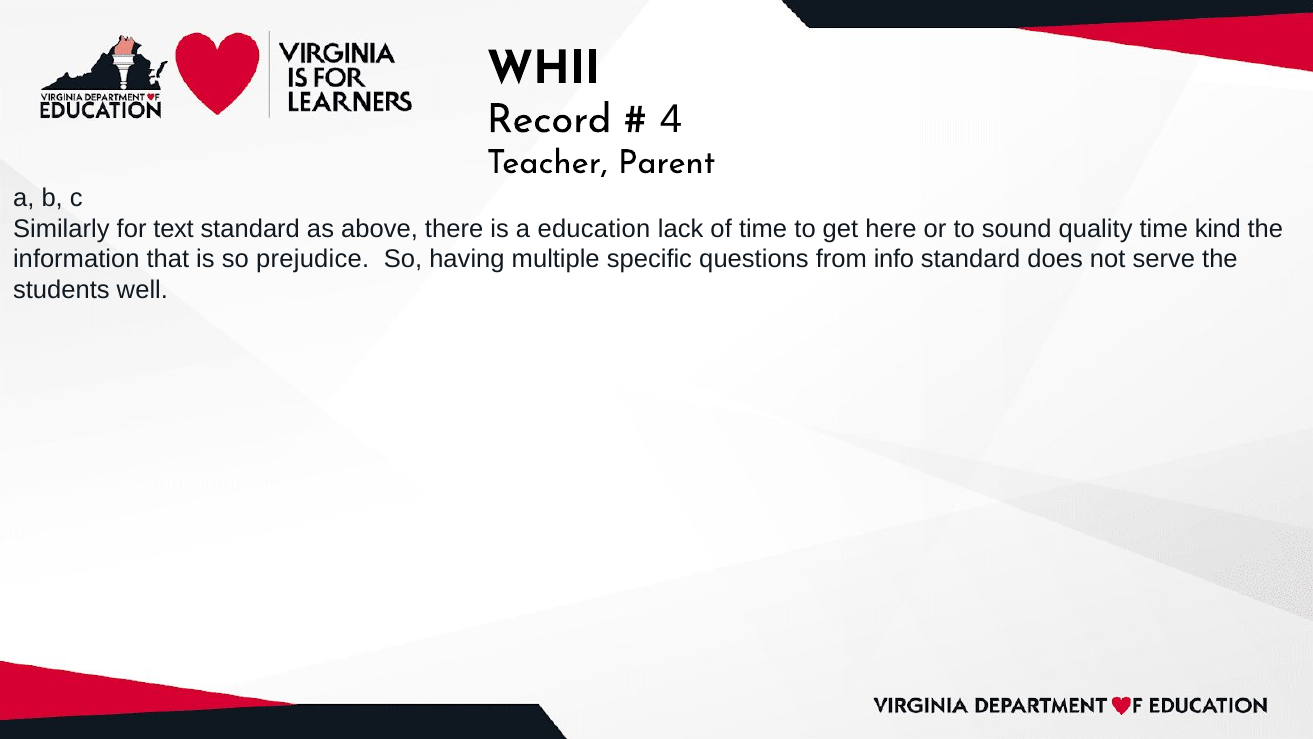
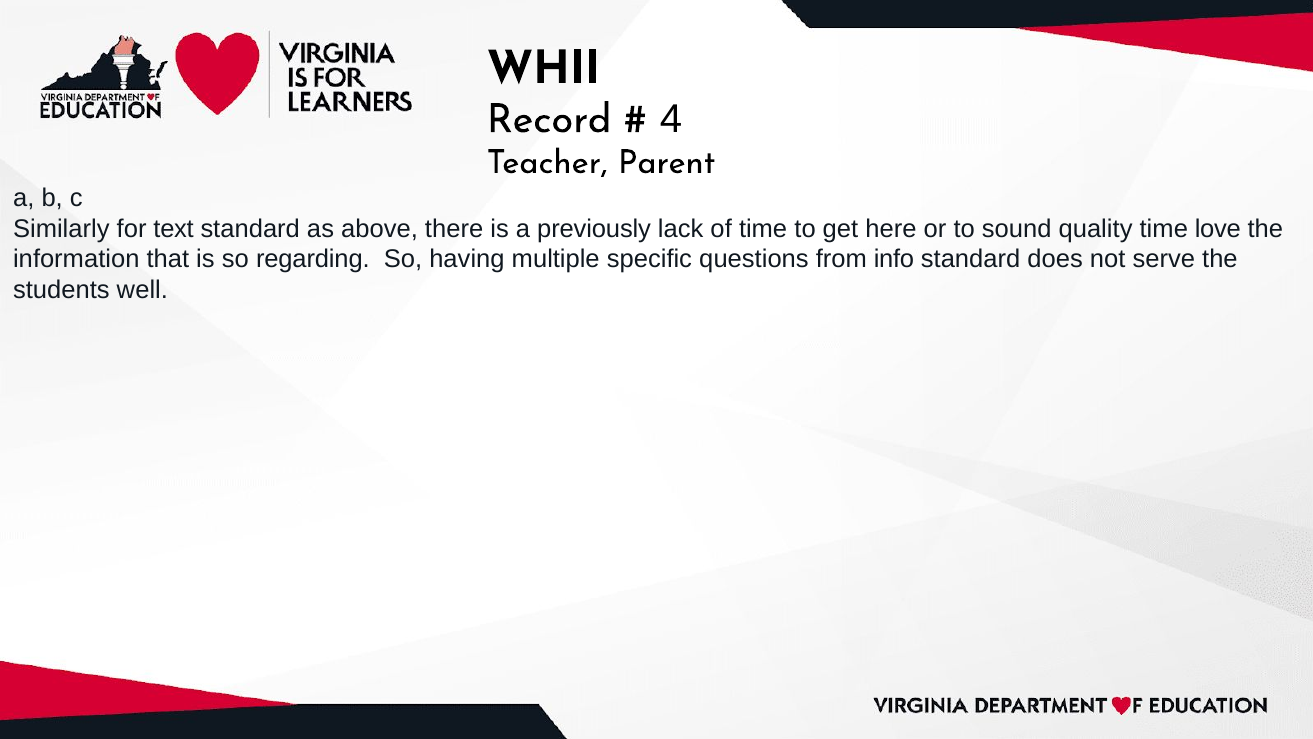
education: education -> previously (594, 228)
kind: kind -> love (1218, 228)
prejudice: prejudice -> regarding (313, 259)
